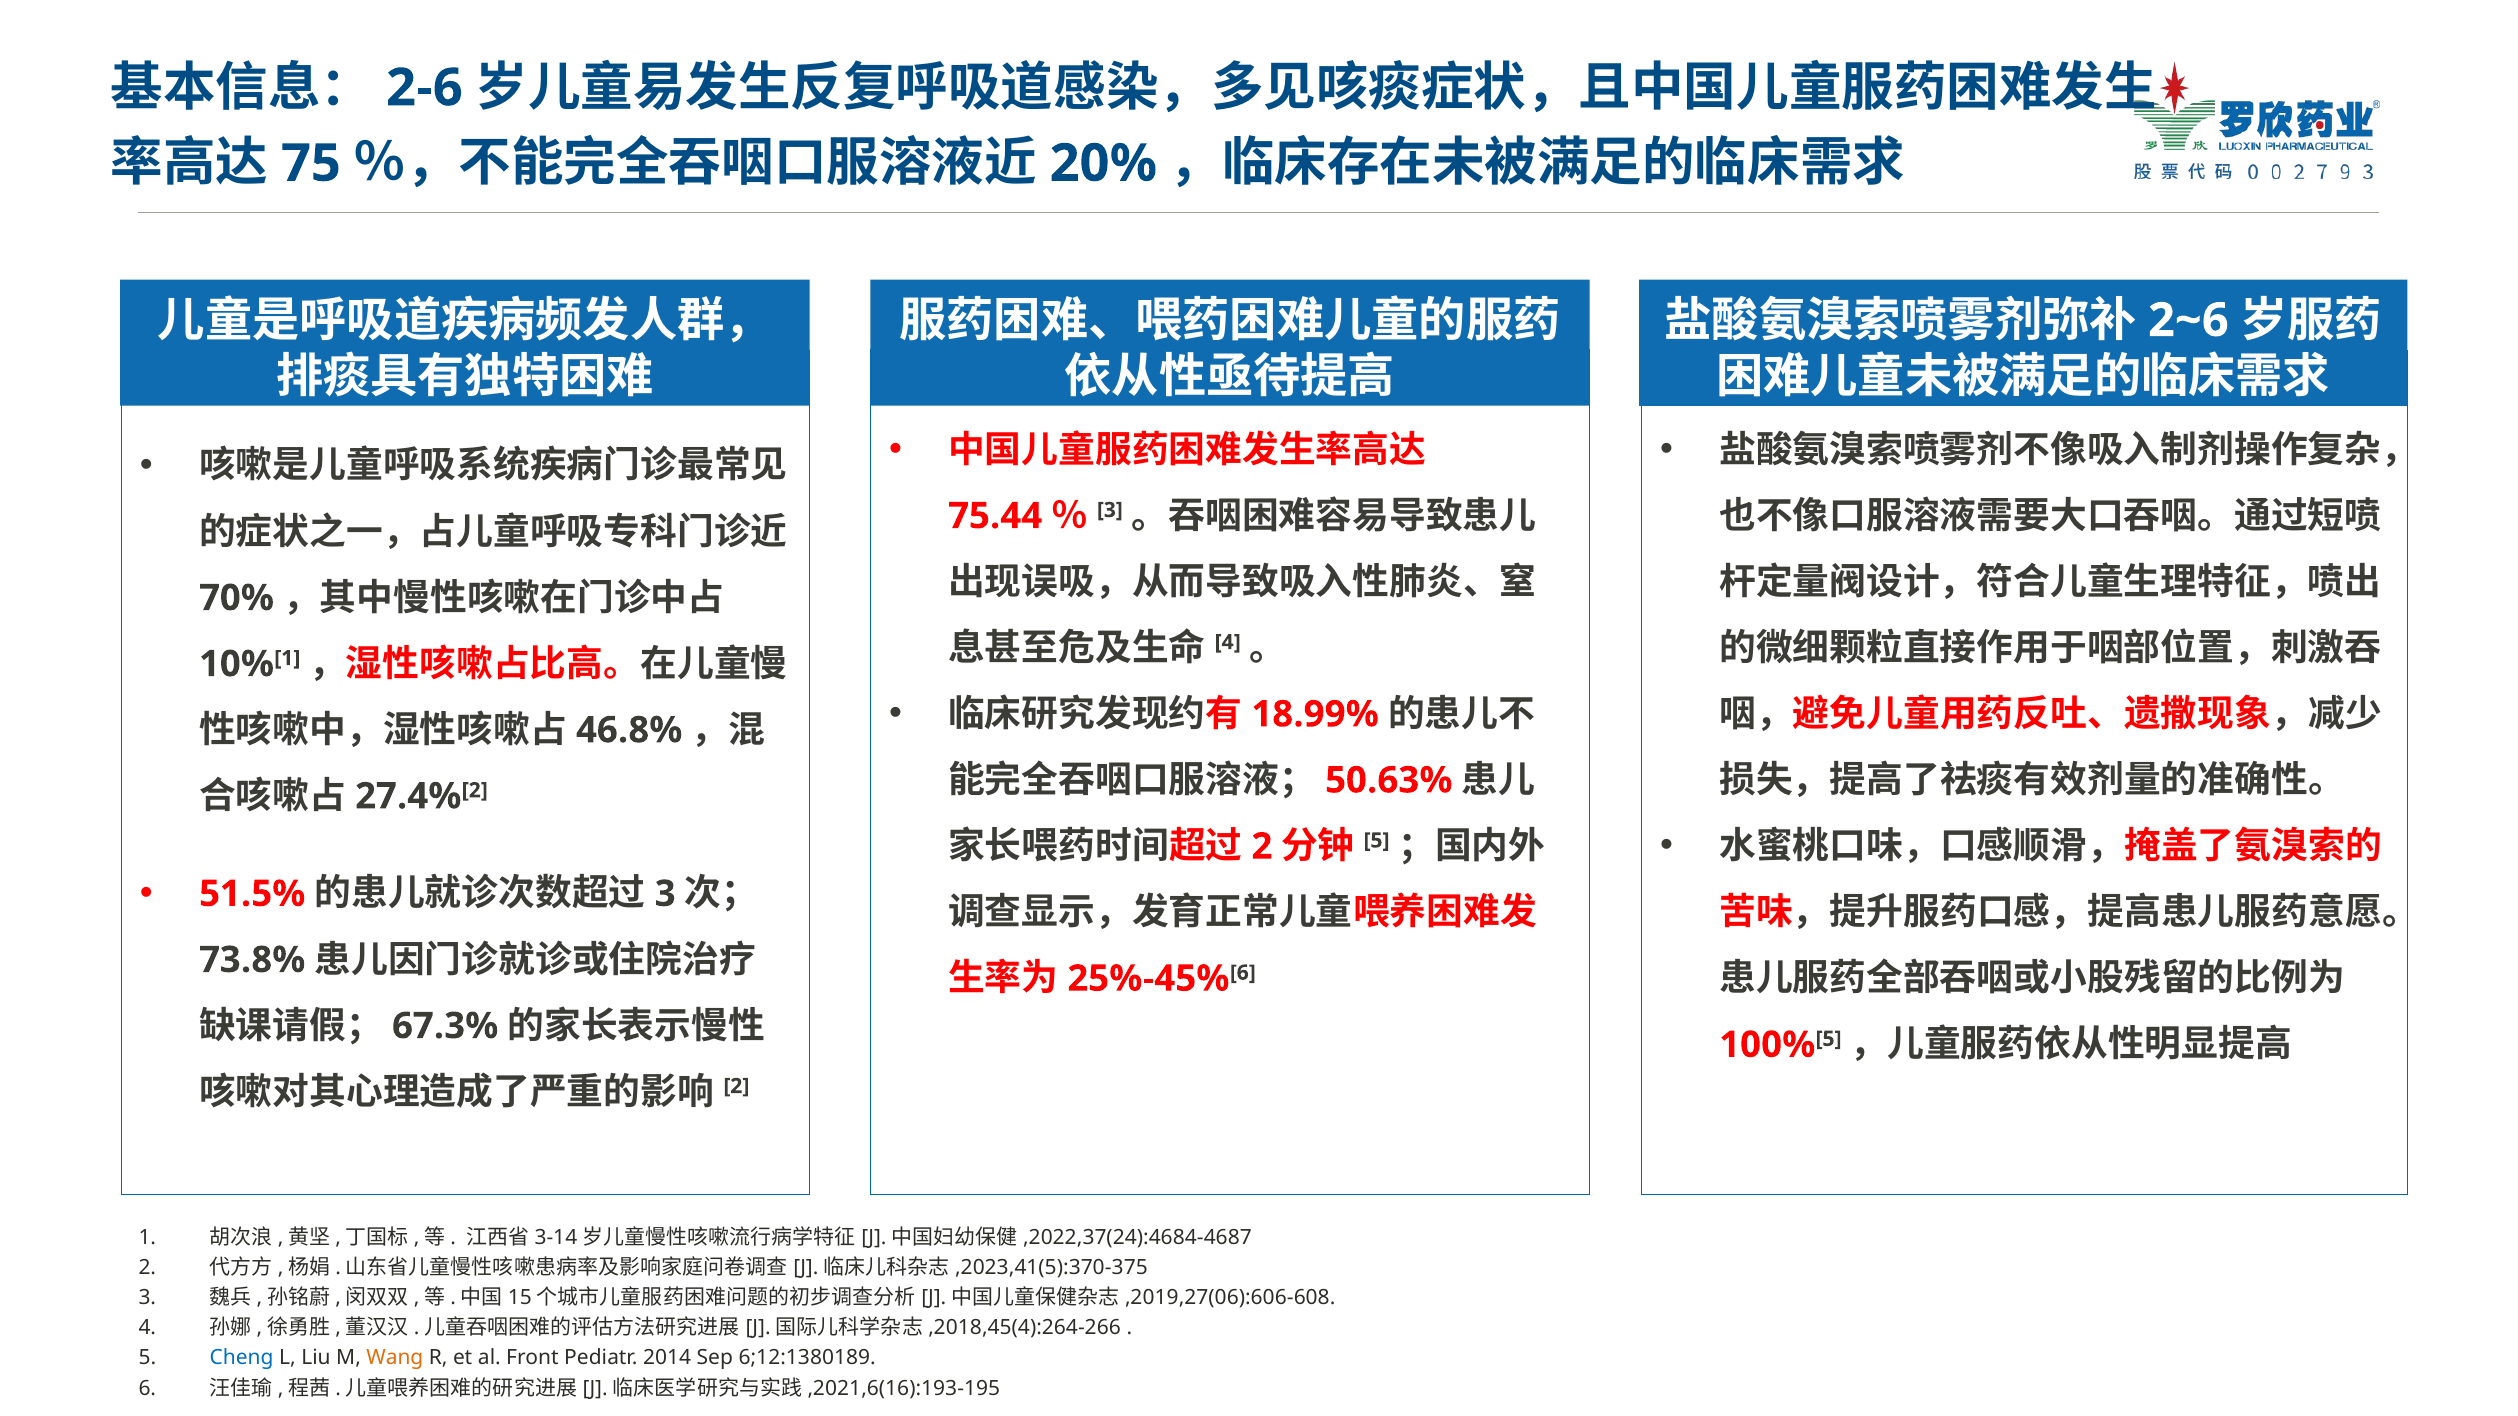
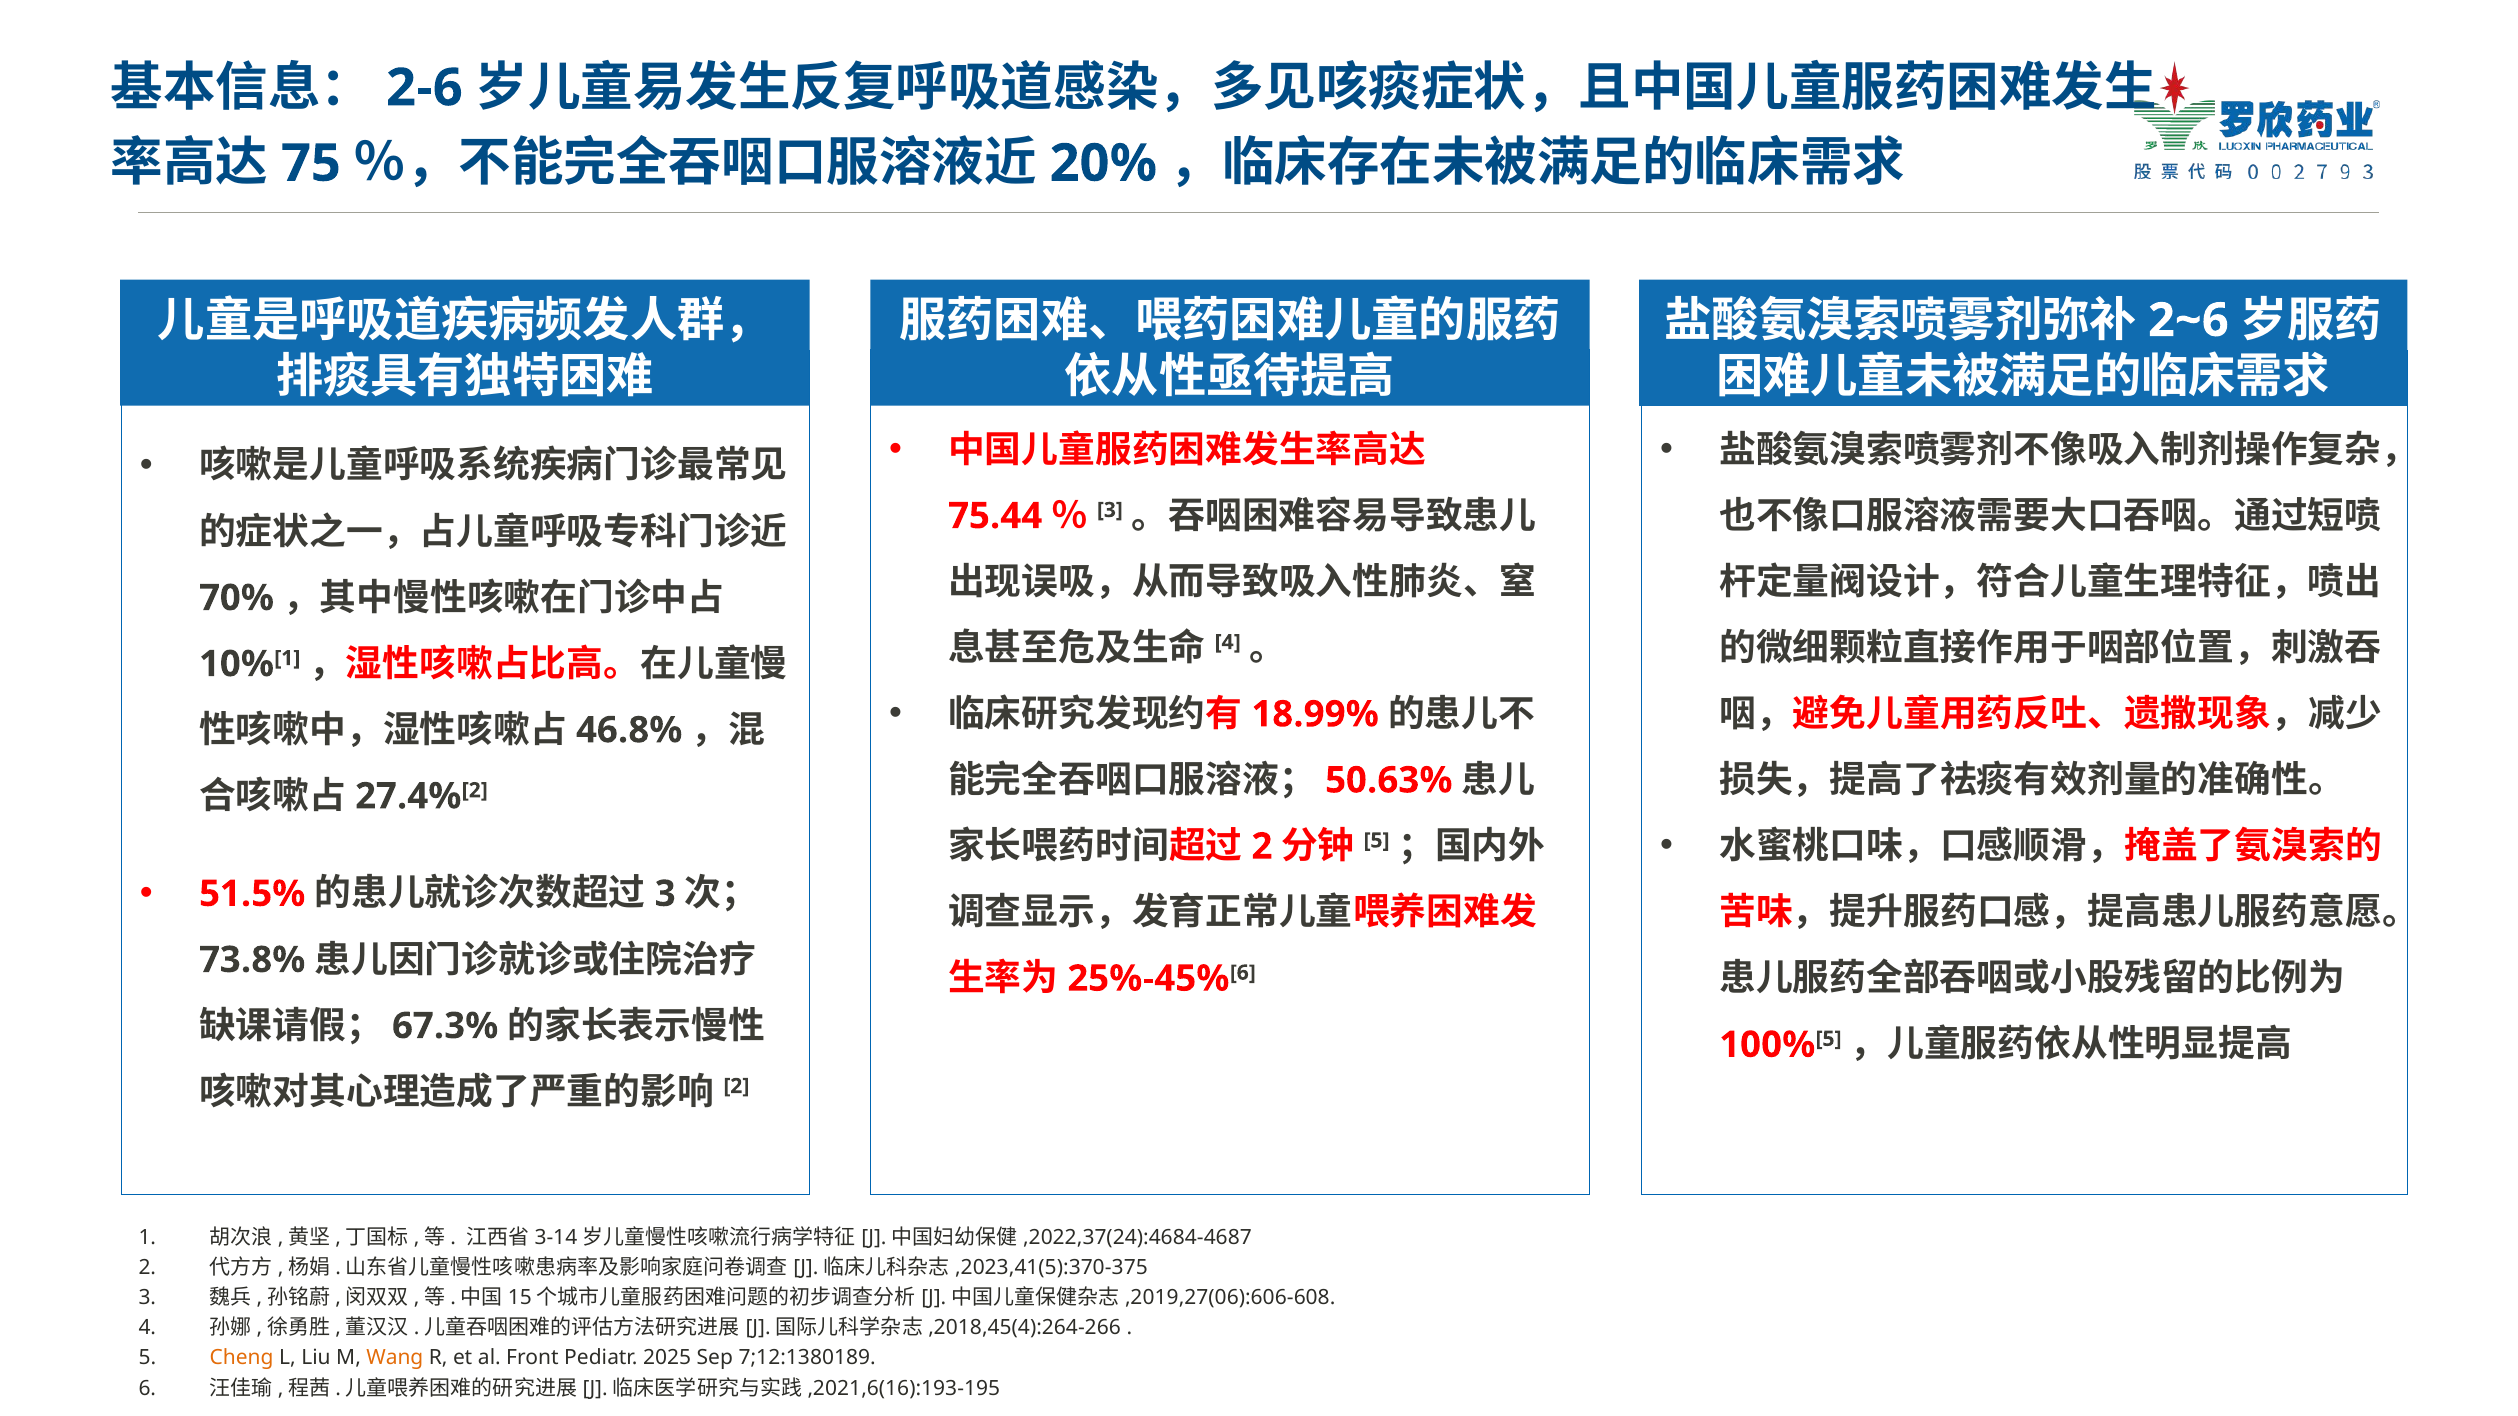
Cheng colour: blue -> orange (242, 1358)
2014: 2014 -> 2025 (667, 1358)
6;12:1380189: 6;12:1380189 -> 7;12:1380189 (807, 1358)
